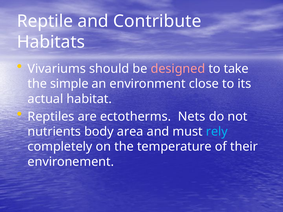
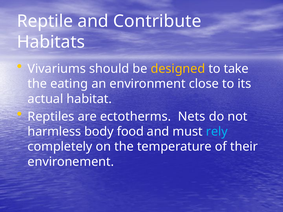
designed colour: pink -> yellow (178, 69)
simple: simple -> eating (69, 84)
nutrients: nutrients -> harmless (54, 132)
area: area -> food (130, 132)
